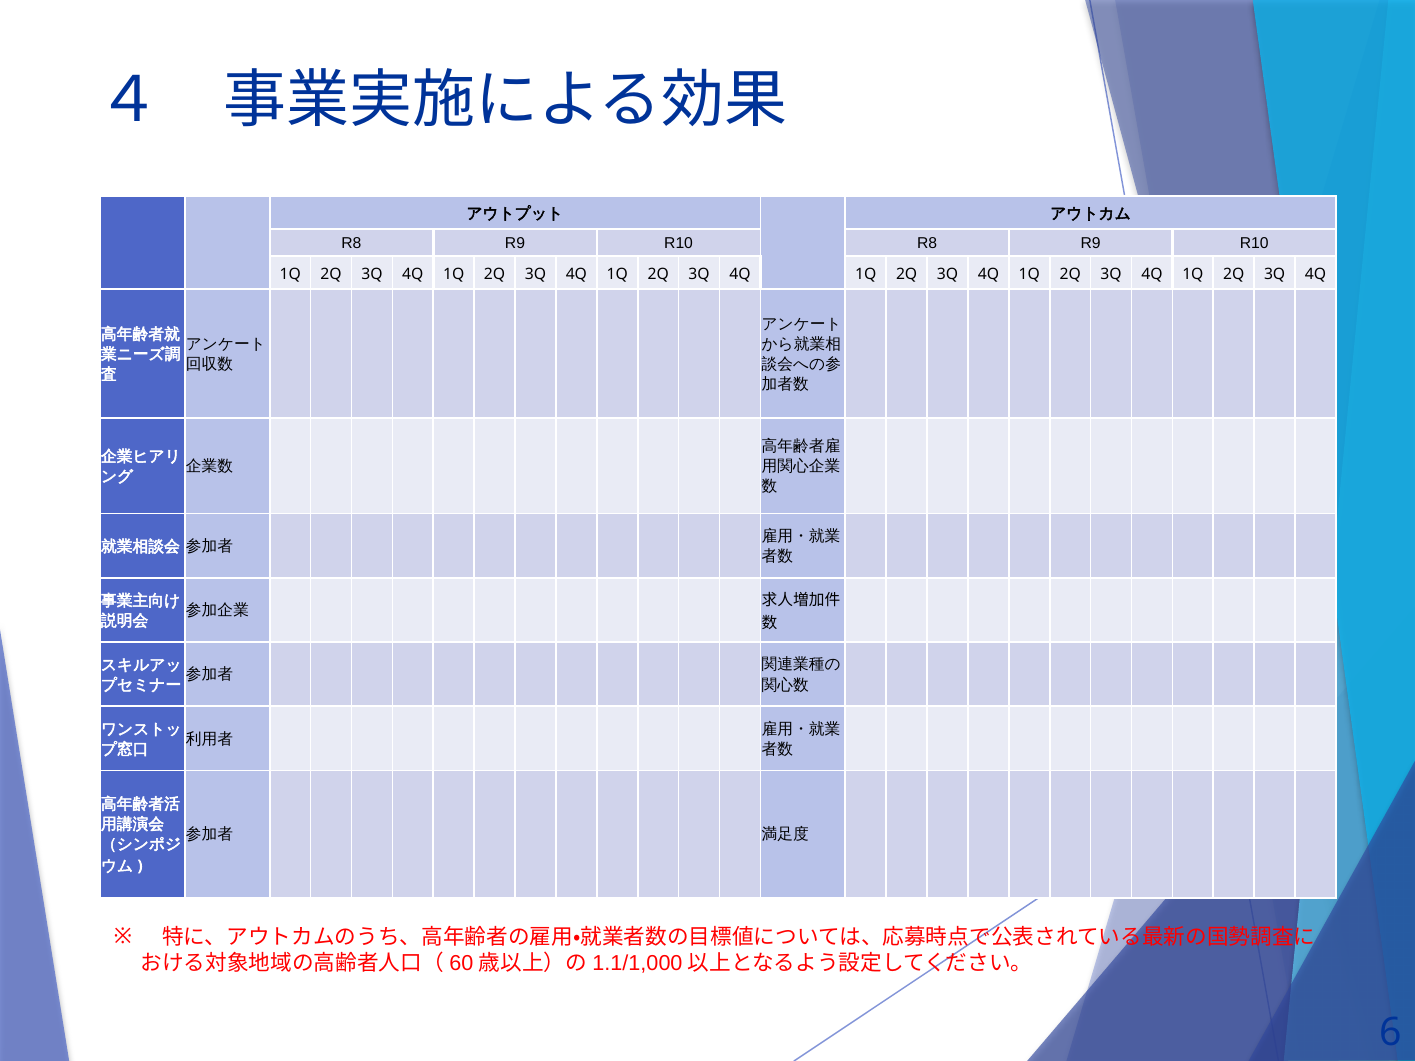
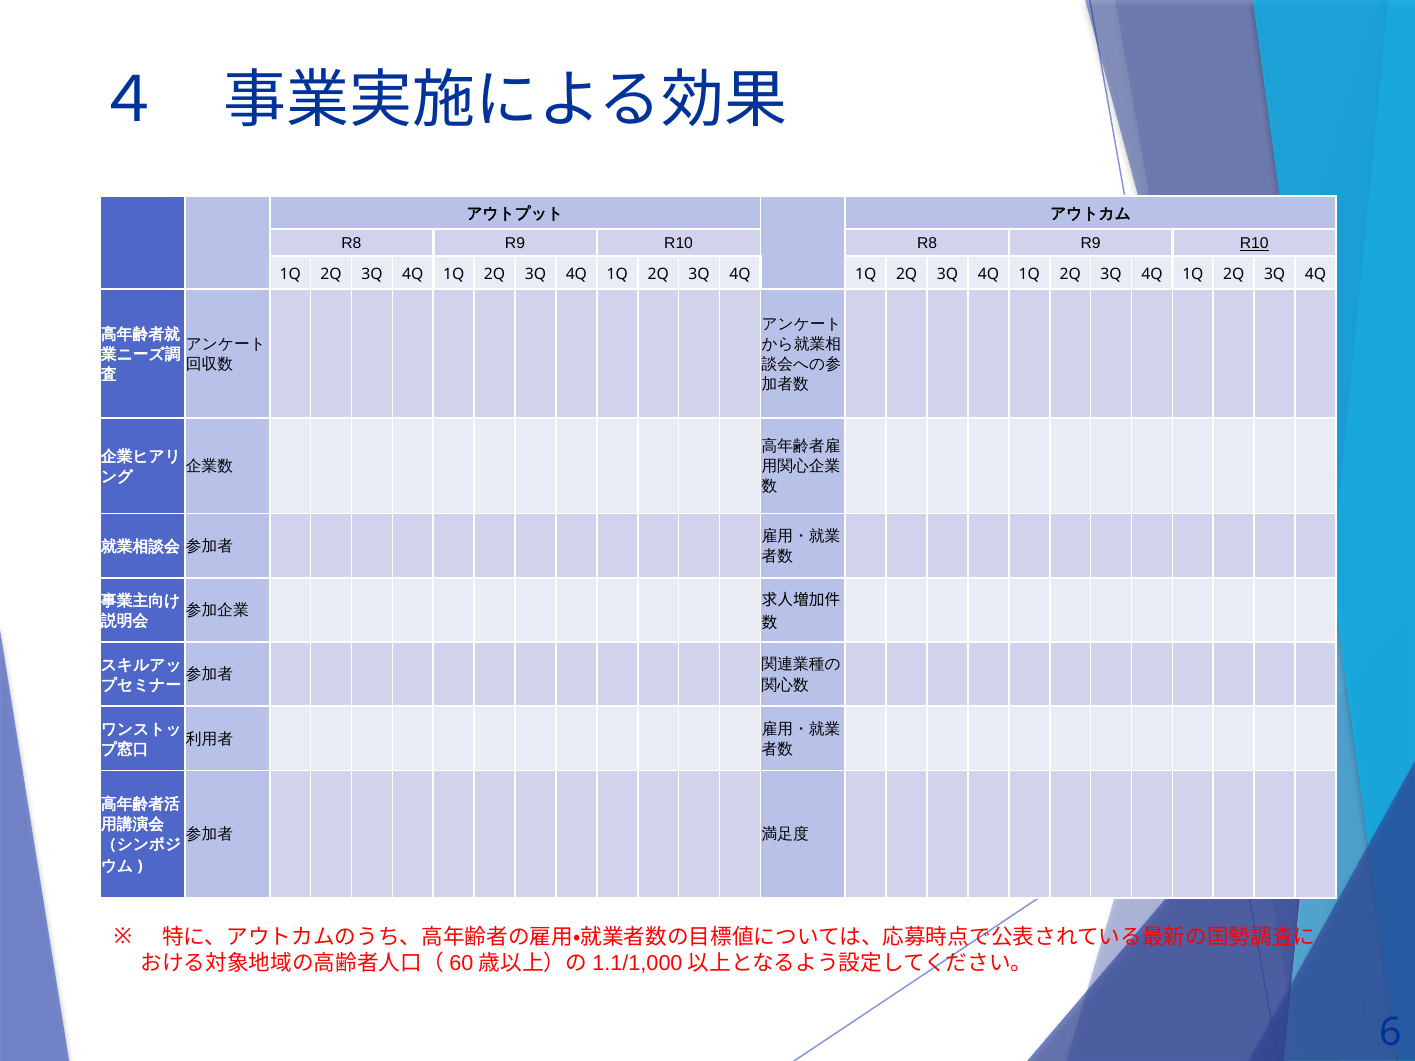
R10 underline: none -> present (1254, 244)
